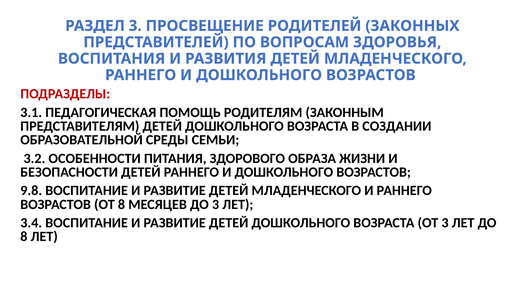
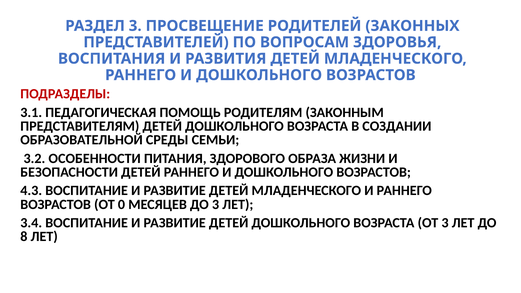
9.8: 9.8 -> 4.3 (31, 191)
ОТ 8: 8 -> 0 (121, 204)
